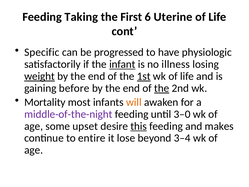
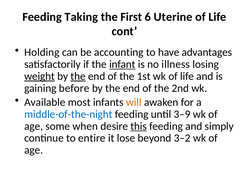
Specific: Specific -> Holding (42, 52)
progressed: progressed -> accounting (119, 52)
physiologic: physiologic -> advantages (207, 52)
the underline: none -> present (78, 76)
1st underline: present -> none (144, 76)
the underline: present -> none (162, 88)
Mortality: Mortality -> Available (45, 102)
middle-of-the-night colour: purple -> blue (68, 114)
3–0: 3–0 -> 3–9 (182, 114)
upset: upset -> when (85, 126)
makes: makes -> simply (219, 126)
3–4: 3–4 -> 3–2 (182, 138)
